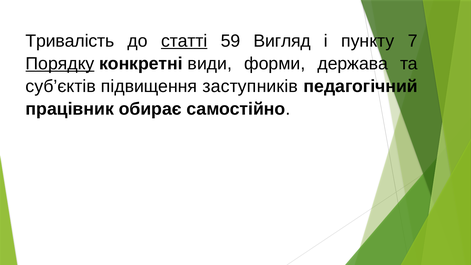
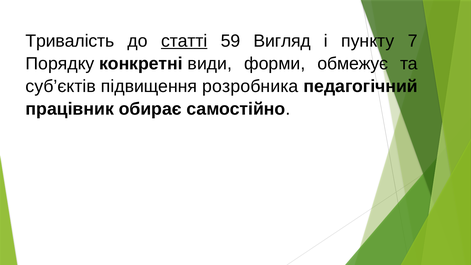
Порядку underline: present -> none (60, 64)
держава: держава -> обмежує (353, 64)
заступників: заступників -> розробника (250, 86)
